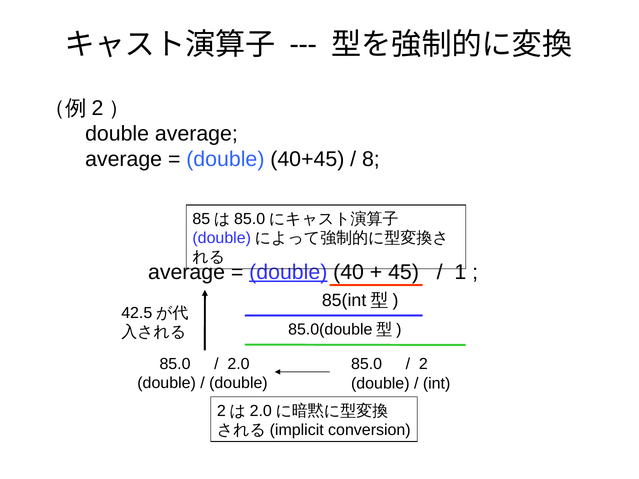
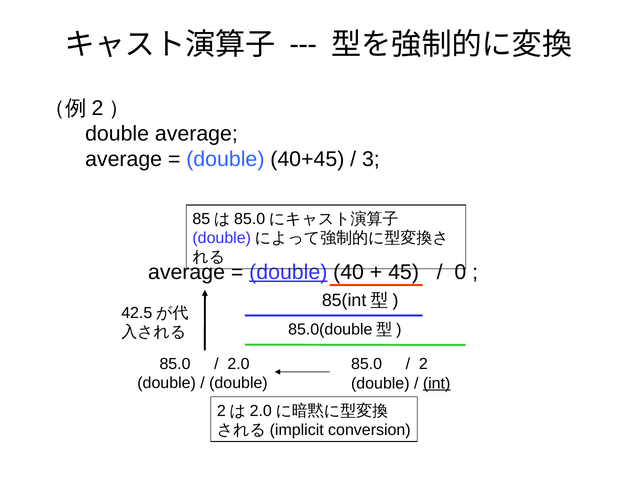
8: 8 -> 3 (371, 159)
1: 1 -> 0 (460, 272)
int underline: none -> present (437, 383)
